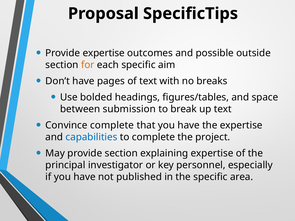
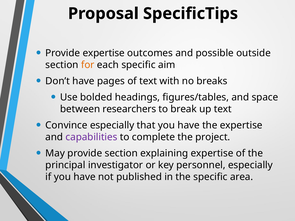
submission: submission -> researchers (129, 109)
Convince complete: complete -> especially (112, 125)
capabilities colour: blue -> purple (91, 137)
